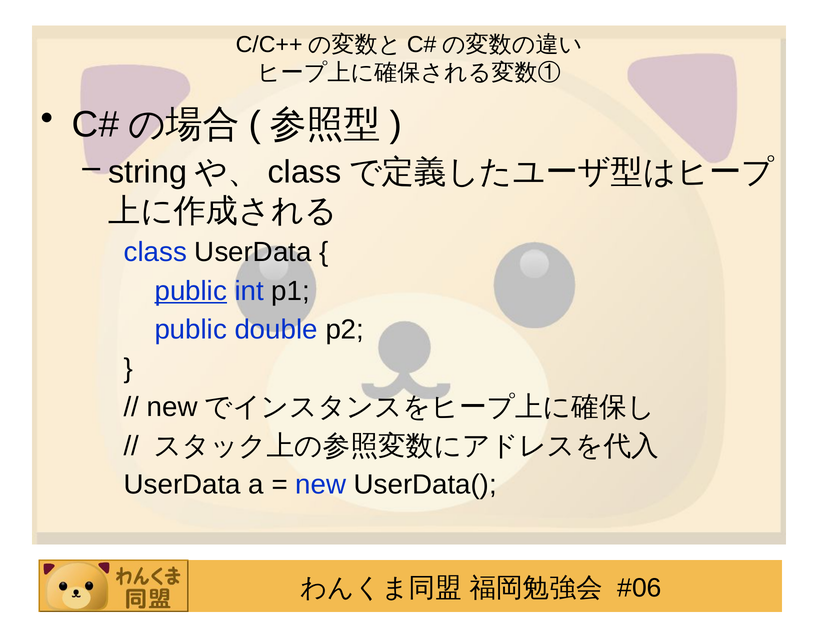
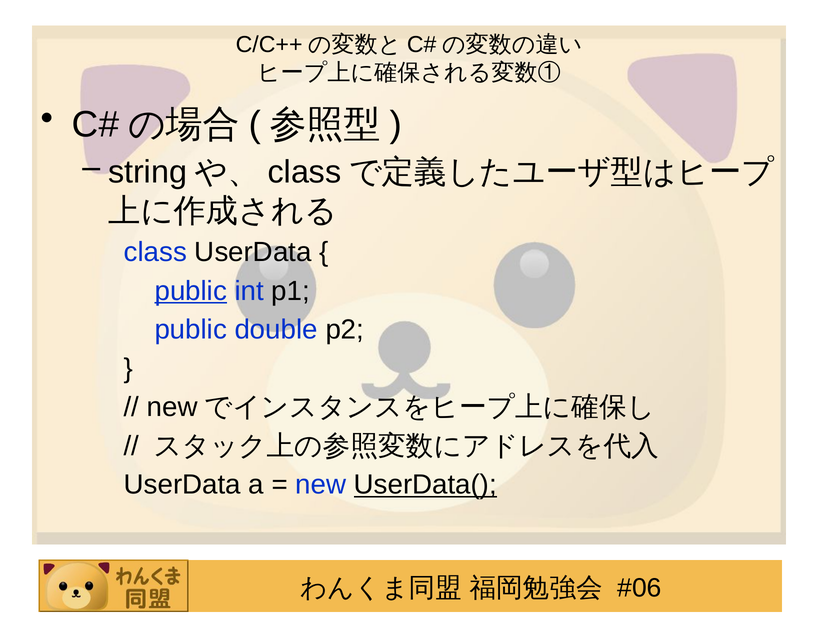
UserData( underline: none -> present (425, 485)
